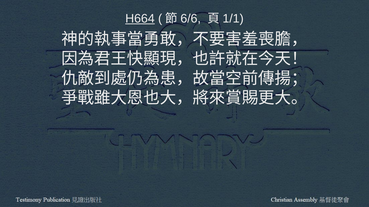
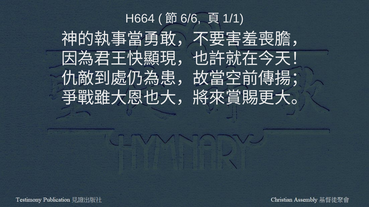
H664 underline: present -> none (140, 19)
